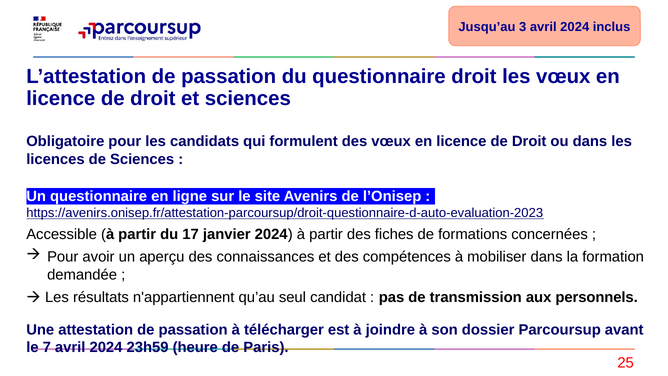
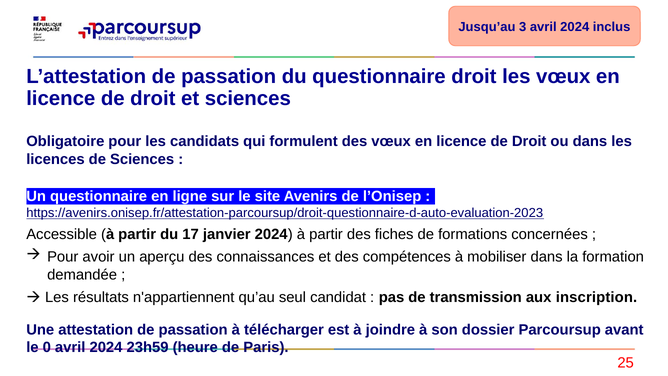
personnels: personnels -> inscription (597, 297)
7: 7 -> 0 (47, 347)
